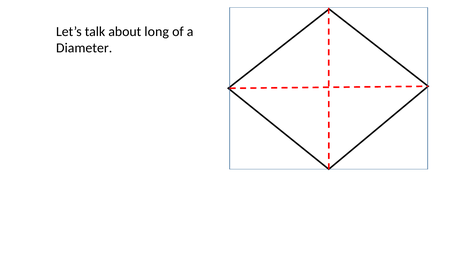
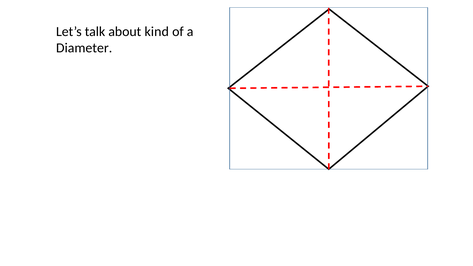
long: long -> kind (157, 32)
